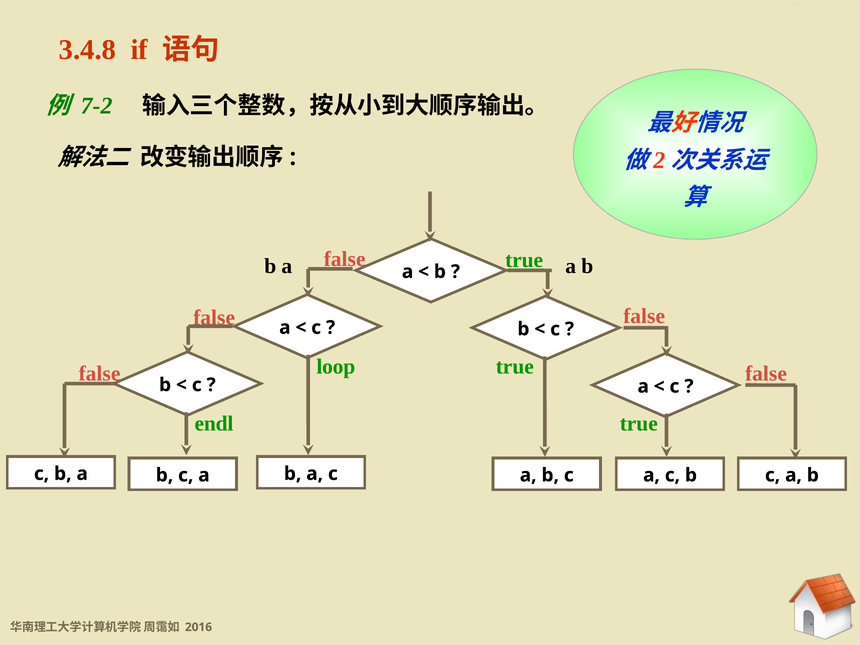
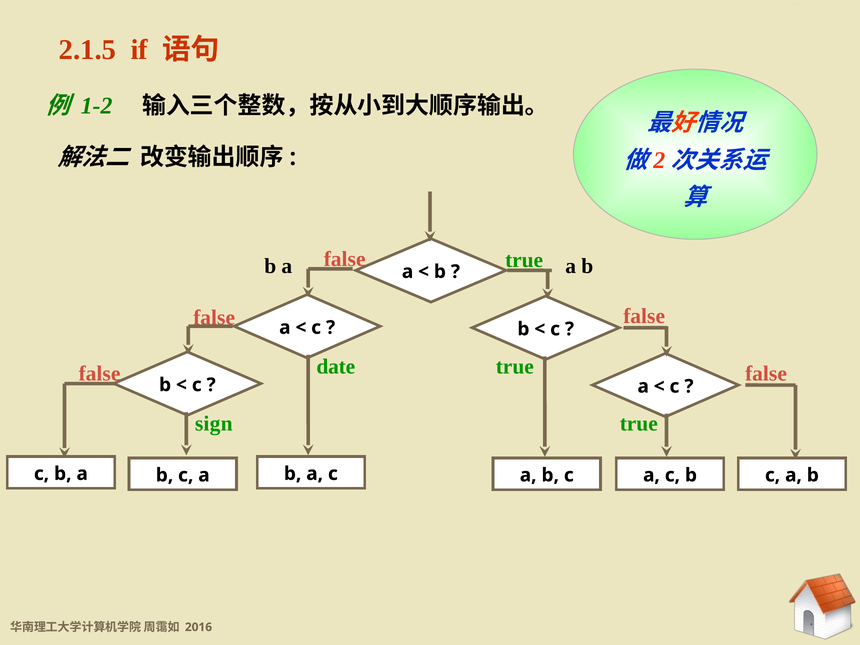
3.4.8: 3.4.8 -> 2.1.5 (88, 50)
7-2: 7-2 -> 1-2 (97, 106)
loop: loop -> date (336, 366)
endl: endl -> sign (214, 424)
